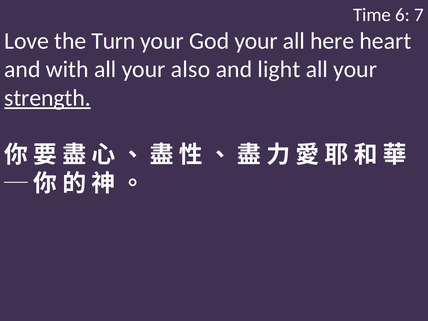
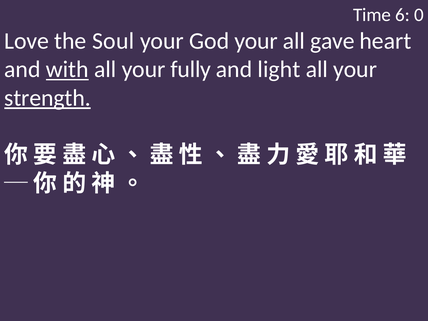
7: 7 -> 0 (419, 15)
Turn: Turn -> Soul (113, 41)
here: here -> gave (332, 41)
with underline: none -> present (67, 69)
also: also -> fully (191, 69)
